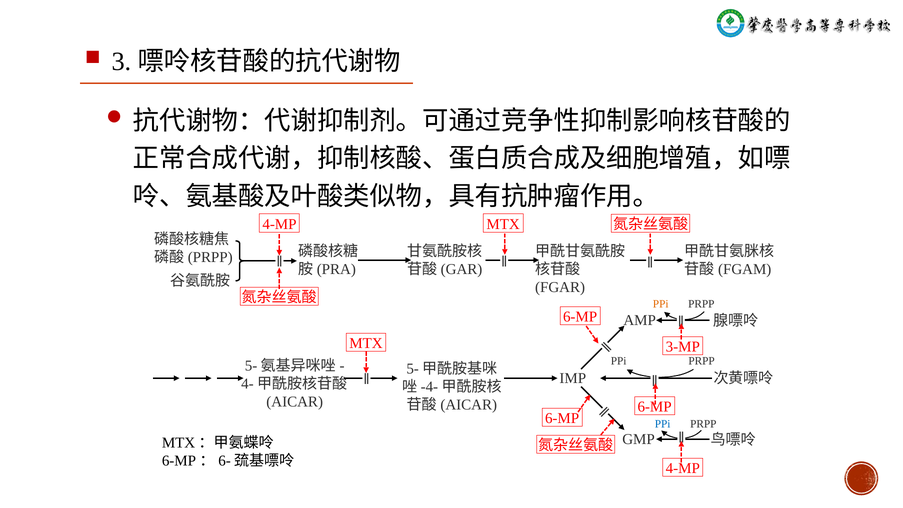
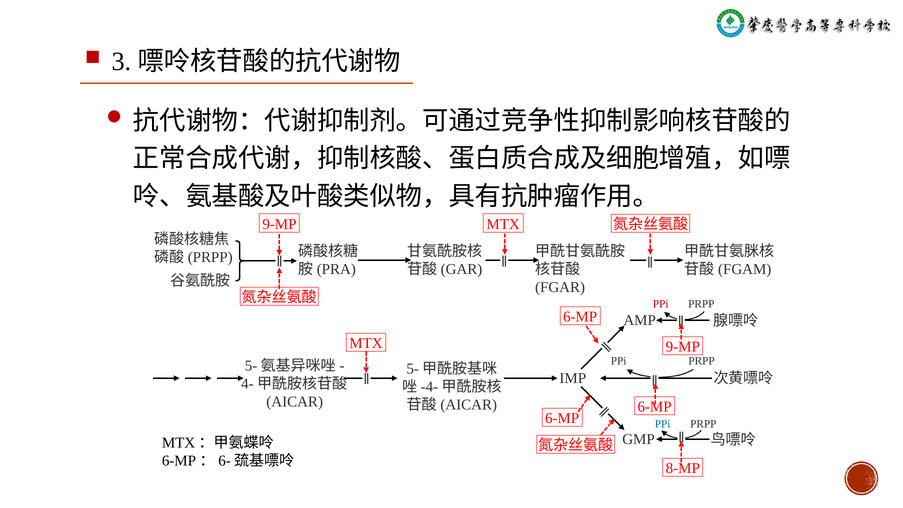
4-MP: 4-MP -> 9-MP (279, 224)
PPi colour: orange -> red (661, 304)
3-MP: 3-MP -> 9-MP (683, 347)
4-MP: 4-MP -> 8-MP (683, 468)
